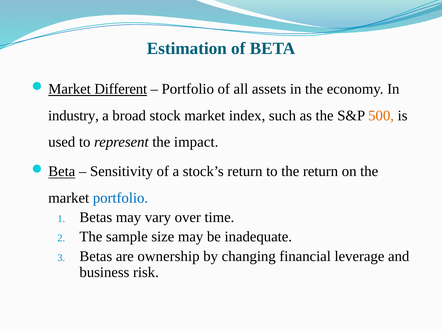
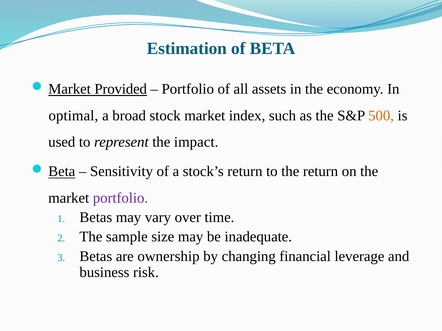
Different: Different -> Provided (121, 89)
industry: industry -> optimal (73, 116)
portfolio colour: blue -> purple (120, 198)
